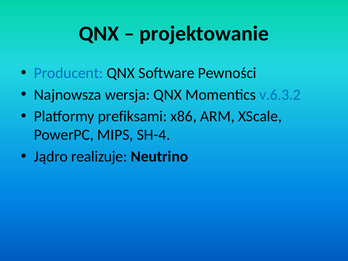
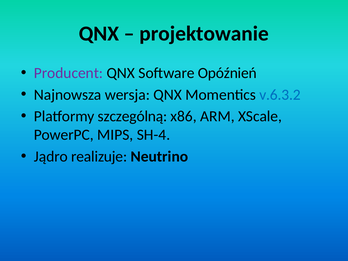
Producent colour: blue -> purple (69, 73)
Pewności: Pewności -> Opóźnień (227, 73)
prefiksami: prefiksami -> szczególną (132, 116)
